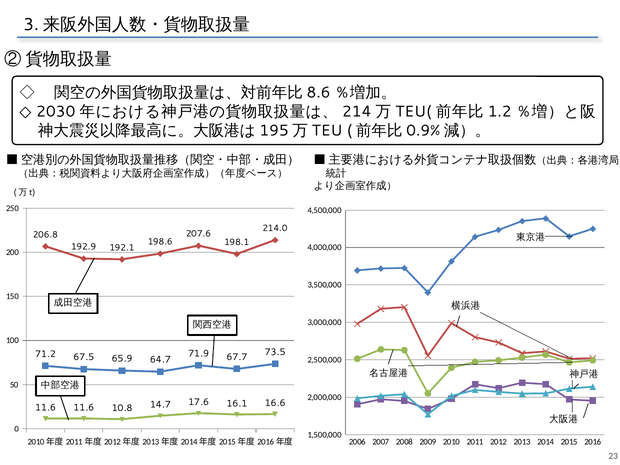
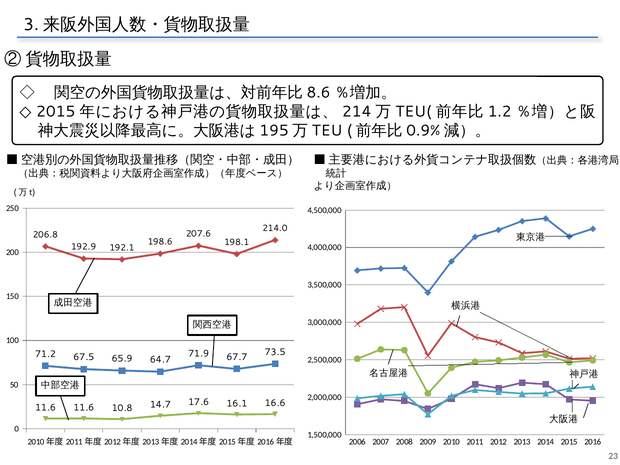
2030: 2030 -> 2015 (56, 112)
